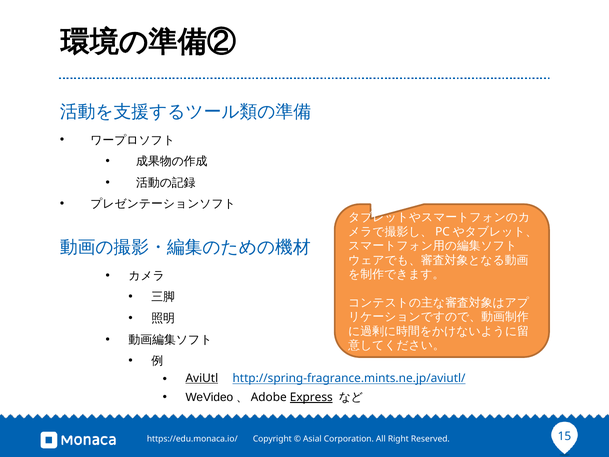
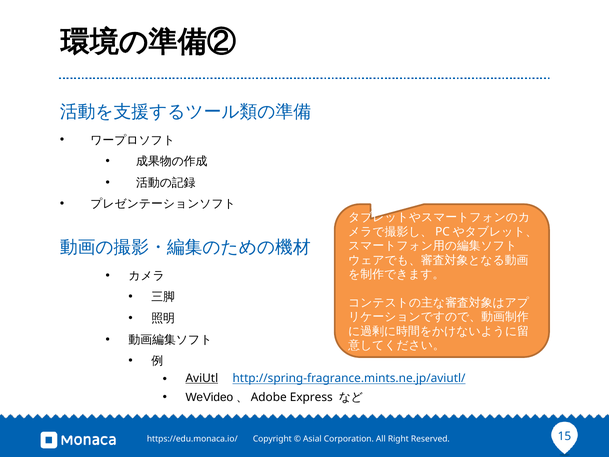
Express underline: present -> none (311, 397)
